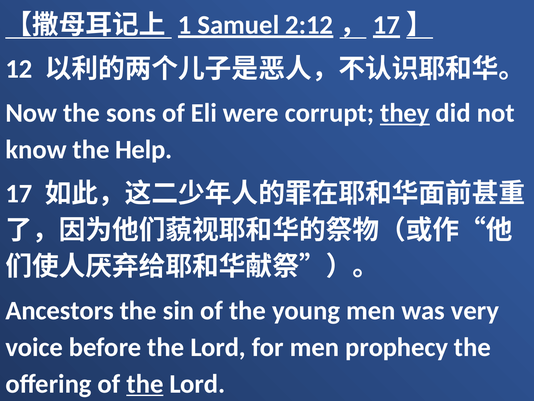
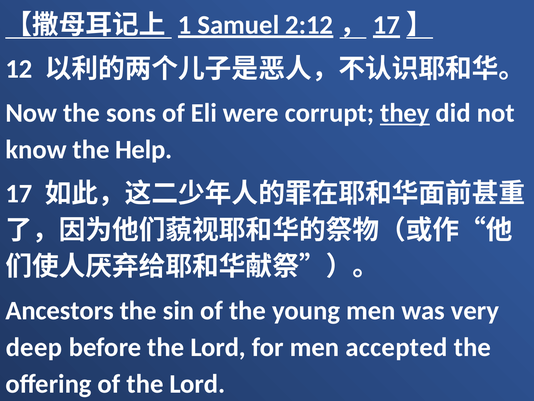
voice: voice -> deep (34, 347)
prophecy: prophecy -> accepted (396, 347)
the underline: present -> none (145, 383)
